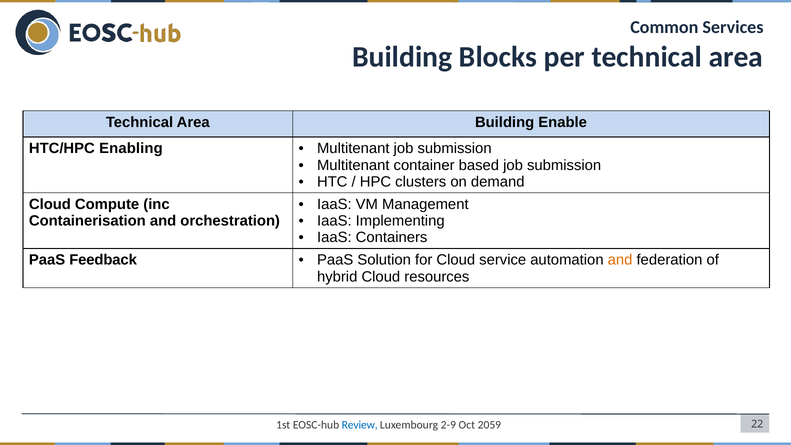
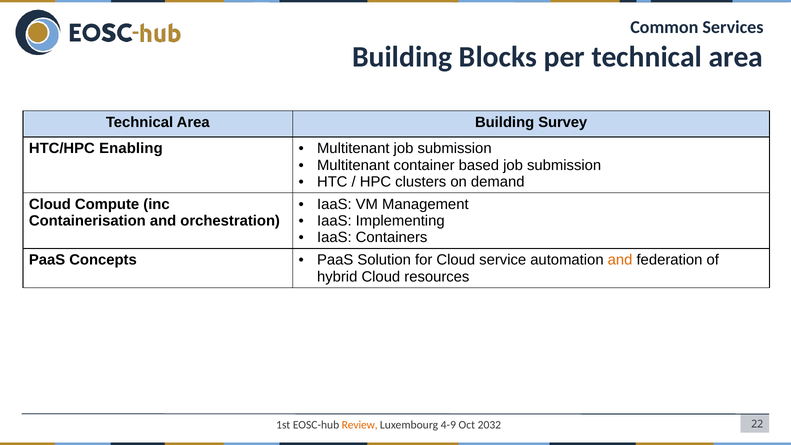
Enable: Enable -> Survey (563, 122)
Feedback: Feedback -> Concepts (103, 260)
Review colour: blue -> orange (360, 425)
2-9: 2-9 -> 4-9 (448, 425)
2059: 2059 -> 2032 (489, 425)
